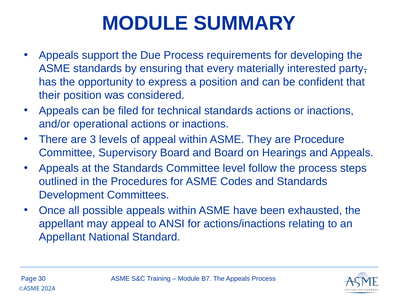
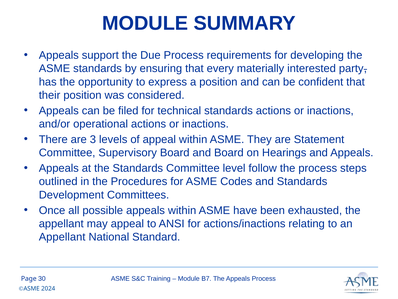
Procedure: Procedure -> Statement (319, 139)
